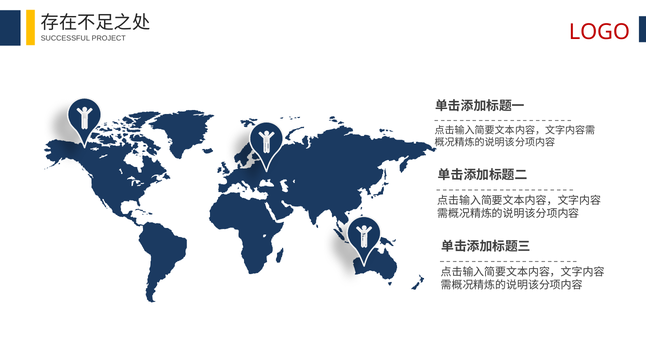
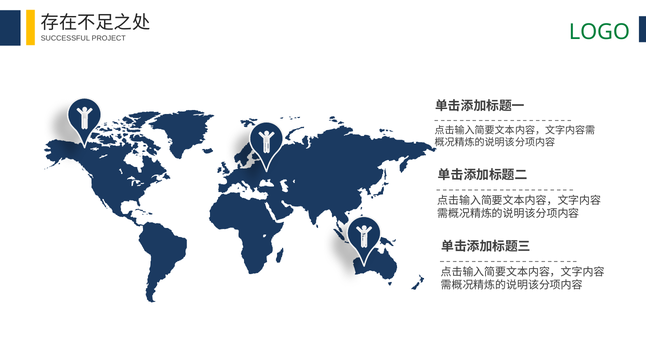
LOGO colour: red -> green (599, 32)
